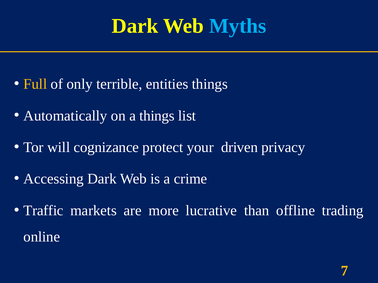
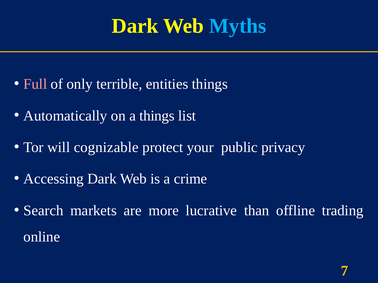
Full colour: yellow -> pink (35, 84)
cognizance: cognizance -> cognizable (106, 148)
driven: driven -> public (239, 148)
Traffic: Traffic -> Search (43, 211)
